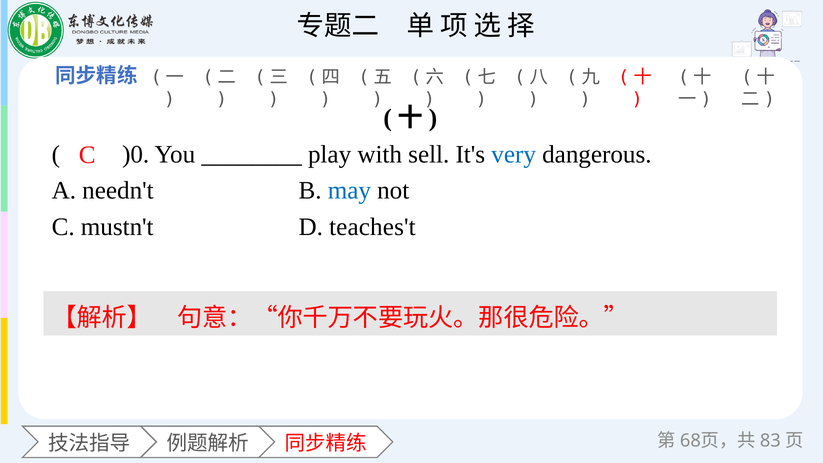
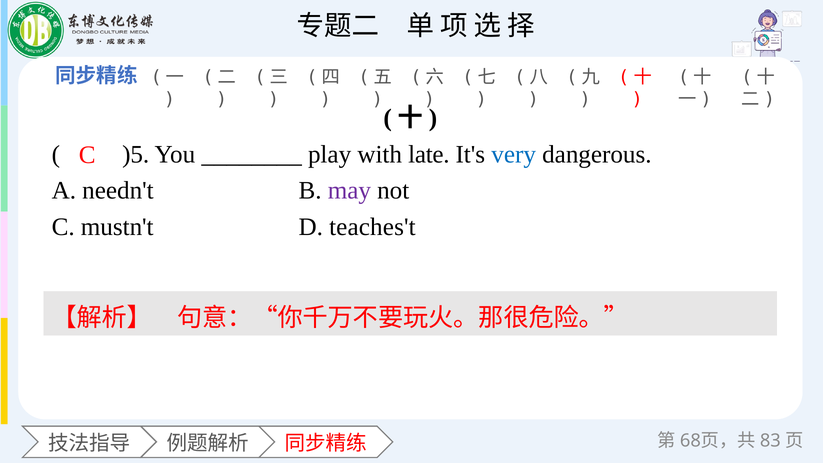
)0: )0 -> )5 (136, 154)
sell: sell -> late (429, 154)
may colour: blue -> purple (349, 191)
